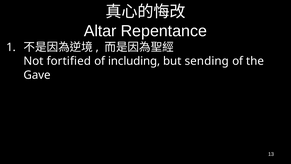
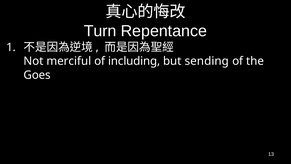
Altar: Altar -> Turn (100, 31)
fortified: fortified -> merciful (69, 61)
Gave: Gave -> Goes (37, 75)
